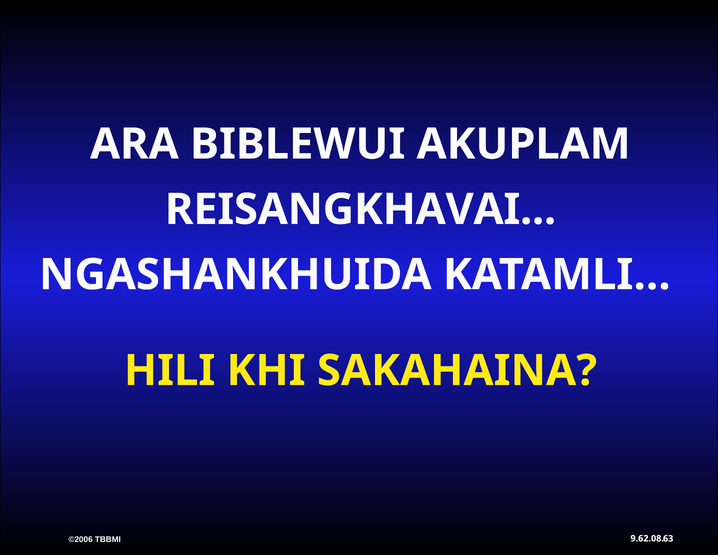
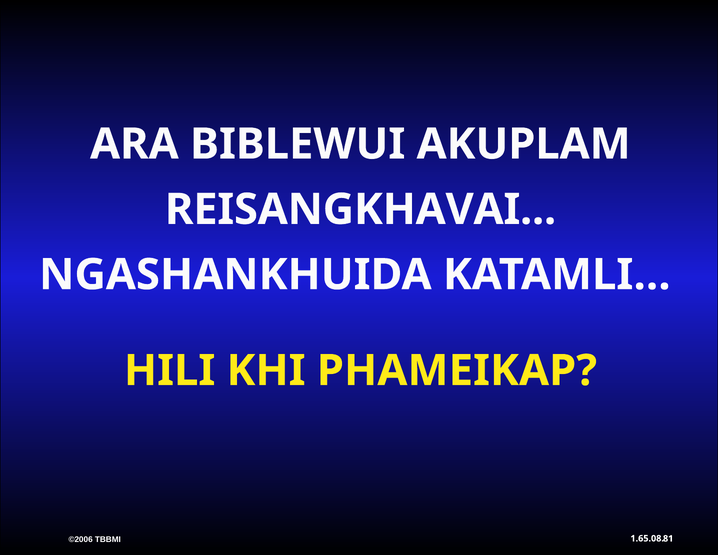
SAKAHAINA: SAKAHAINA -> PHAMEIKAP (457, 371)
63: 63 -> 81 (668, 538)
9.62.08: 9.62.08 -> 1.65.08 (647, 538)
